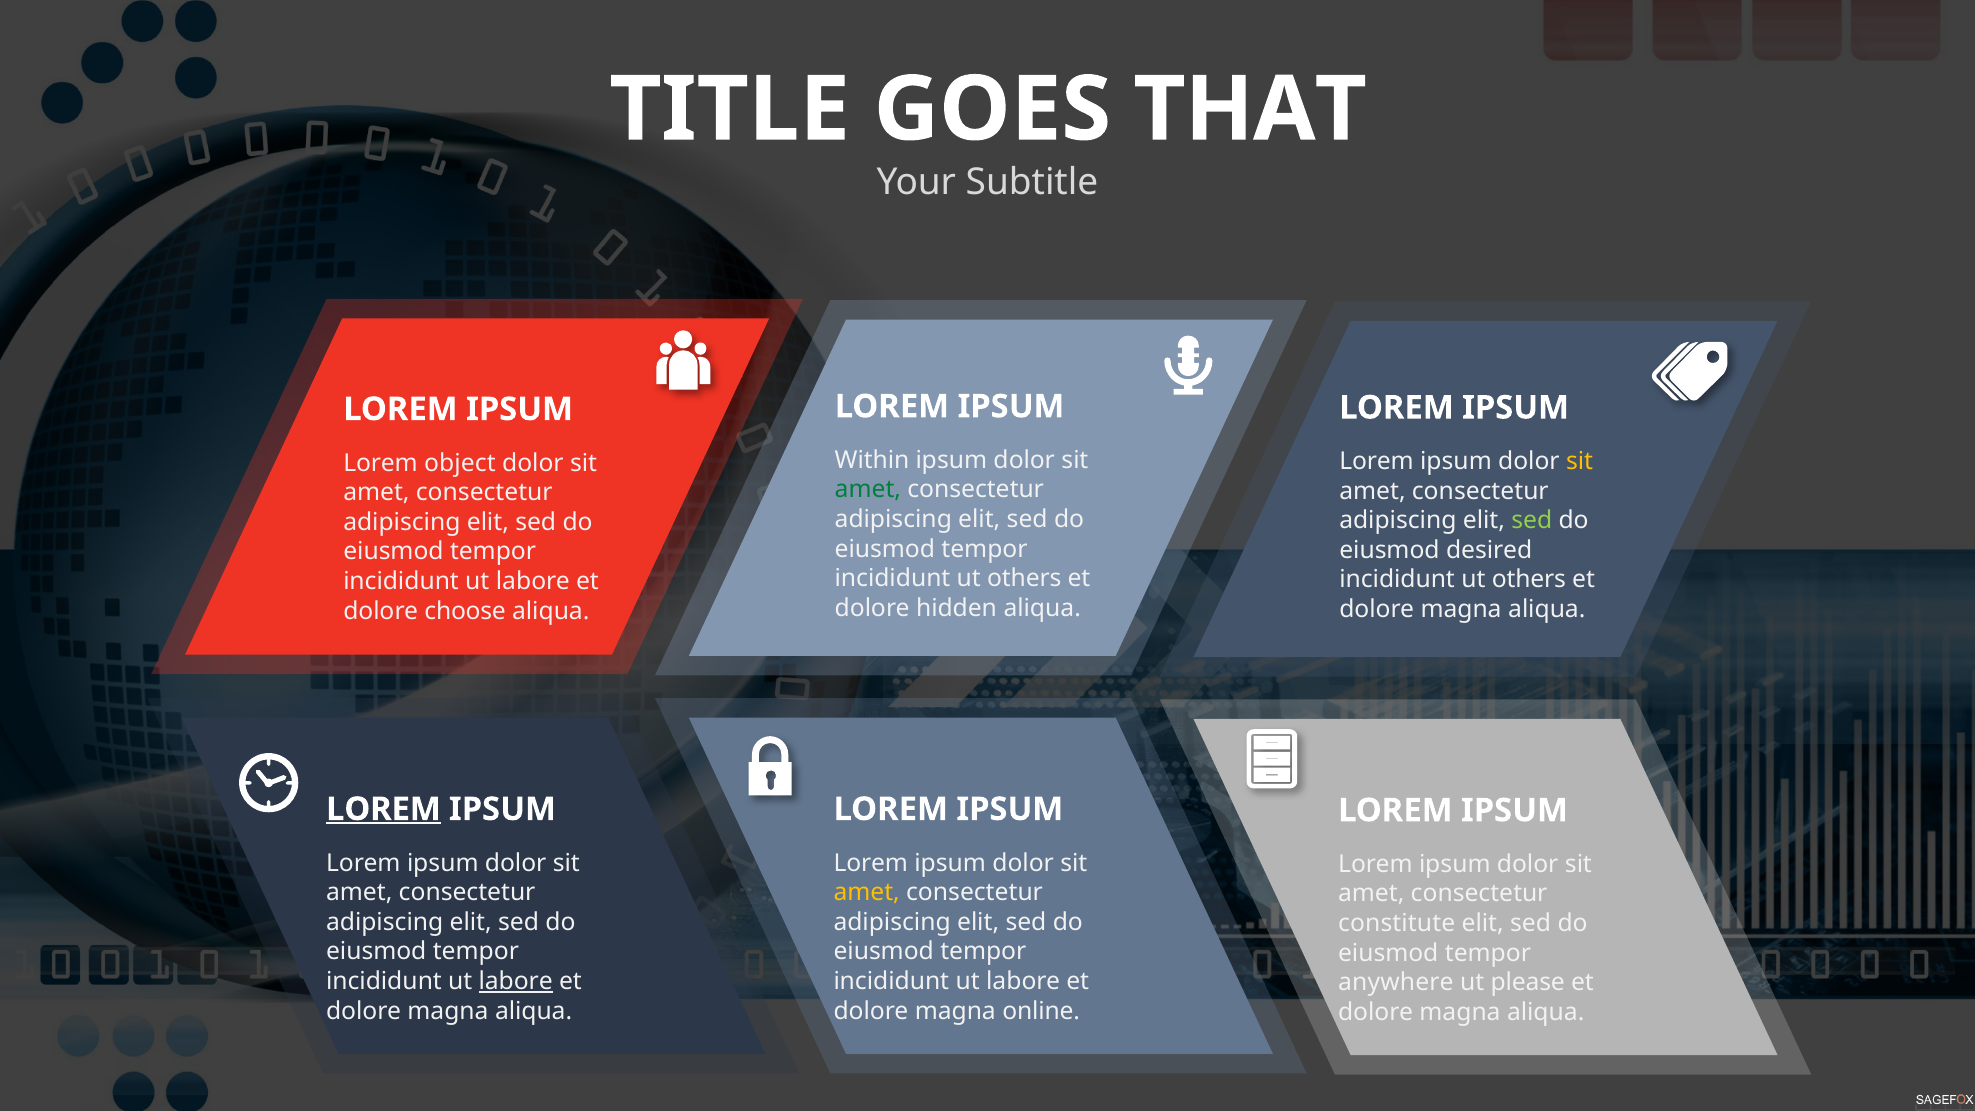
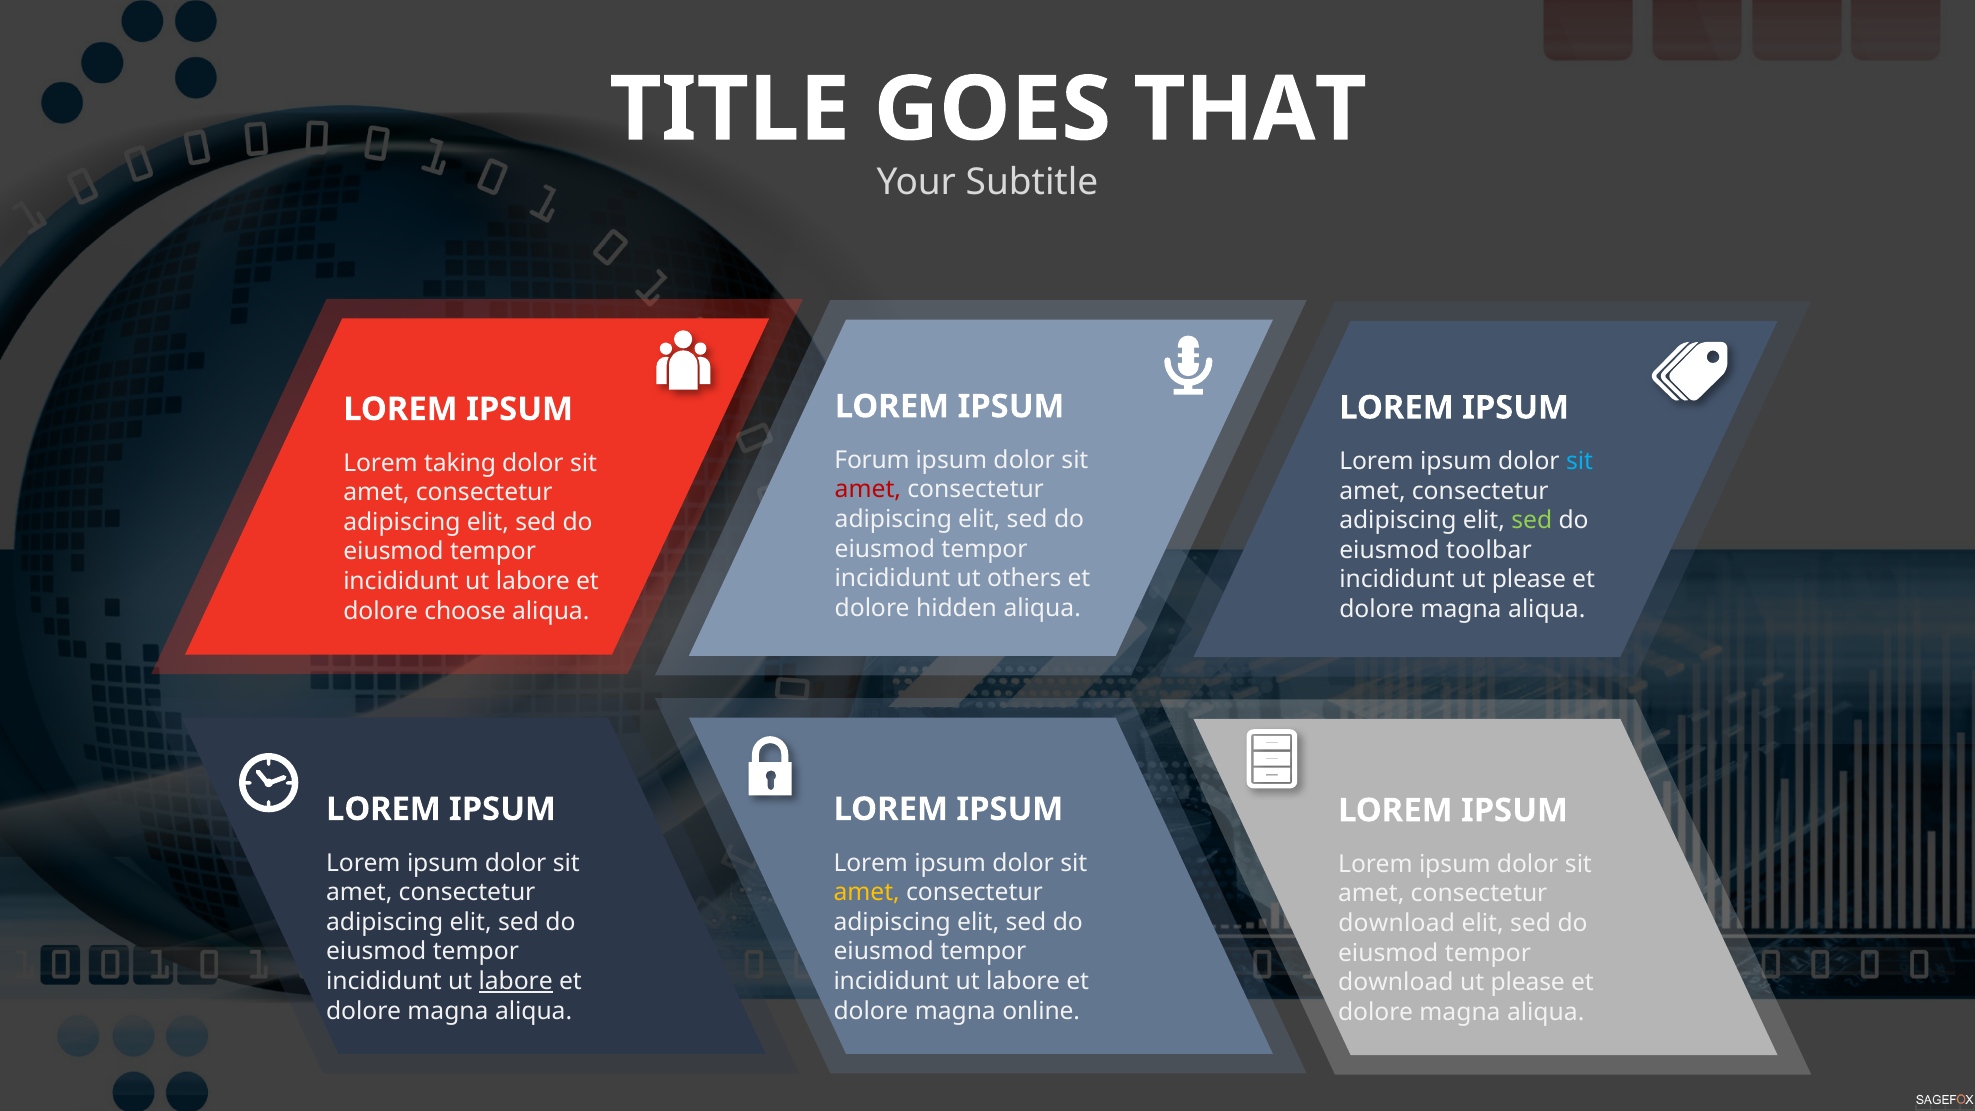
Within: Within -> Forum (872, 460)
sit colour: yellow -> light blue (1580, 461)
object: object -> taking (460, 463)
amet colour: green -> red (868, 490)
desired: desired -> toolbar (1489, 550)
others: others -> please (1529, 580)
LOREM underline: present -> none (383, 809)
constitute: constitute -> download (1397, 923)
anywhere: anywhere -> download (1396, 983)
